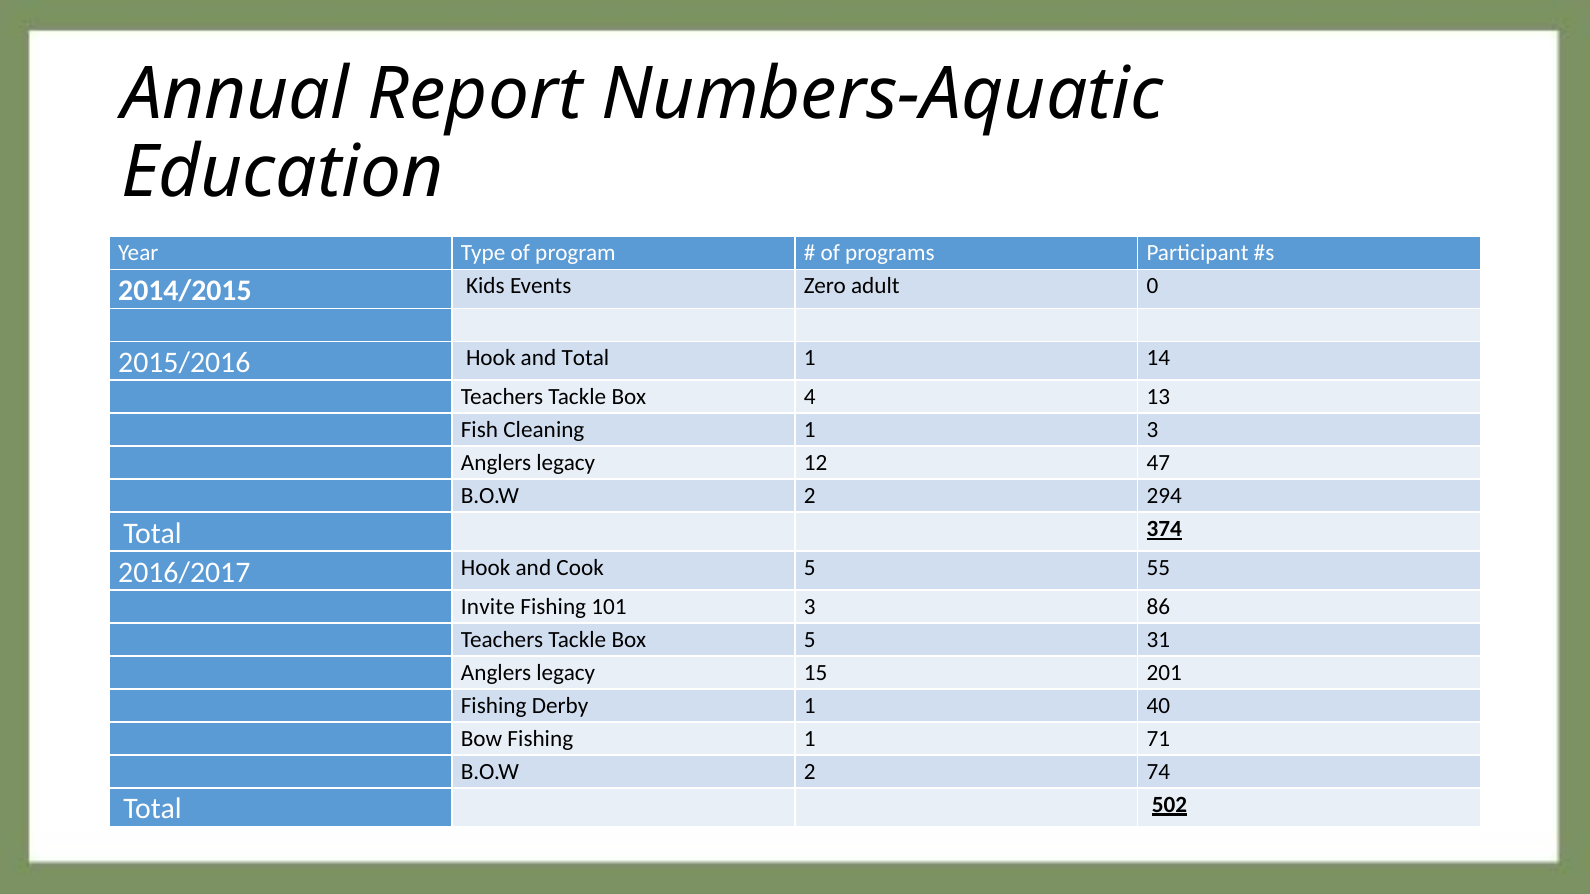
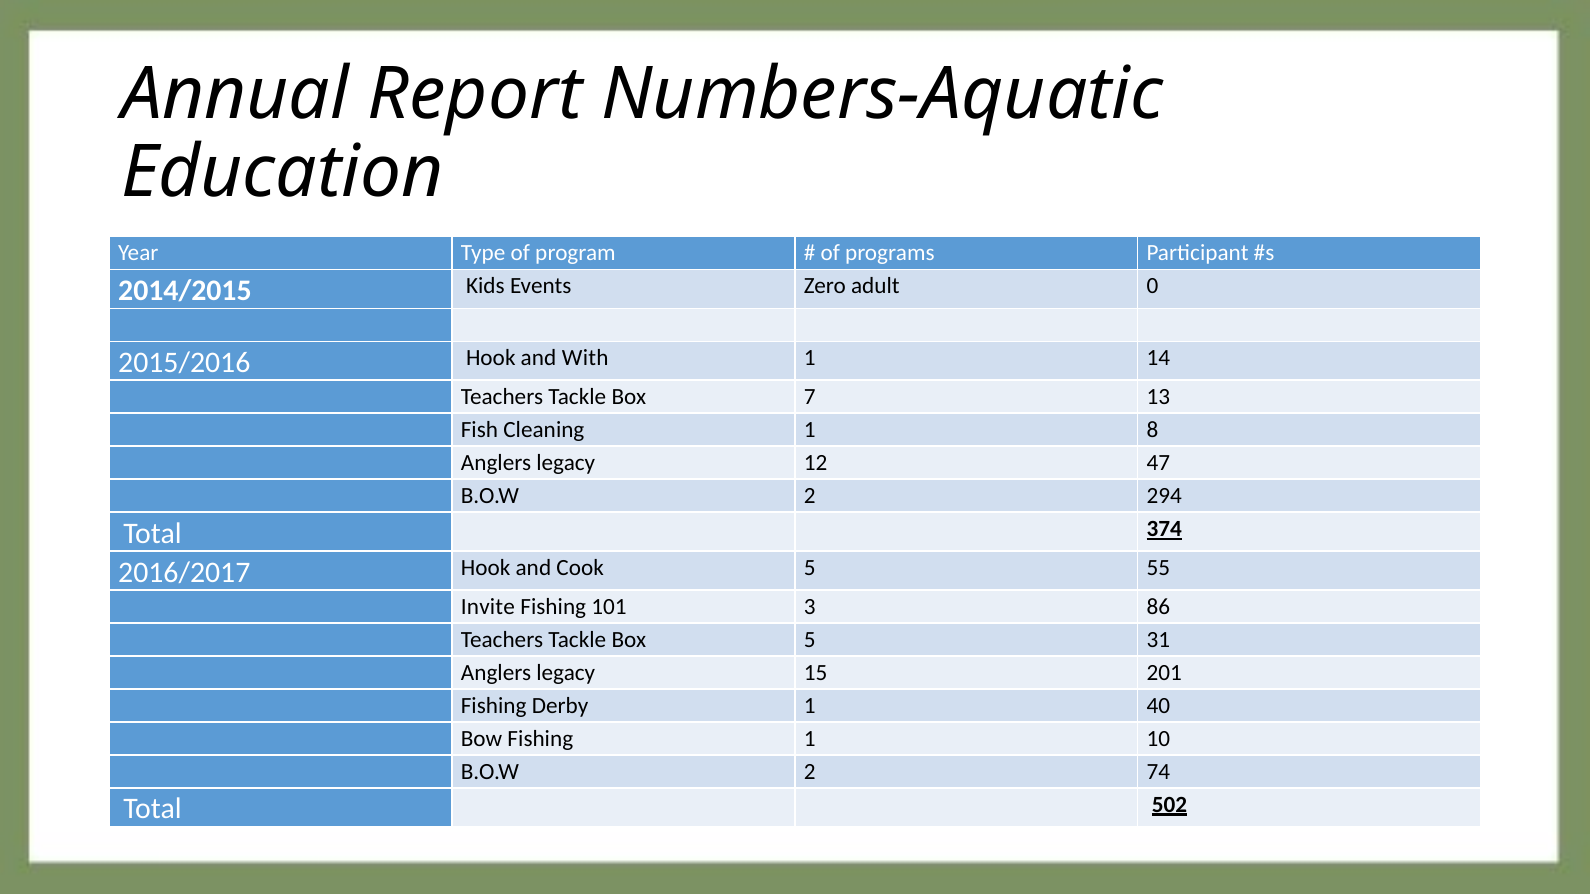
and Total: Total -> With (585, 358)
4: 4 -> 7 (810, 397)
1 3: 3 -> 8 (1153, 430)
71: 71 -> 10 (1158, 739)
